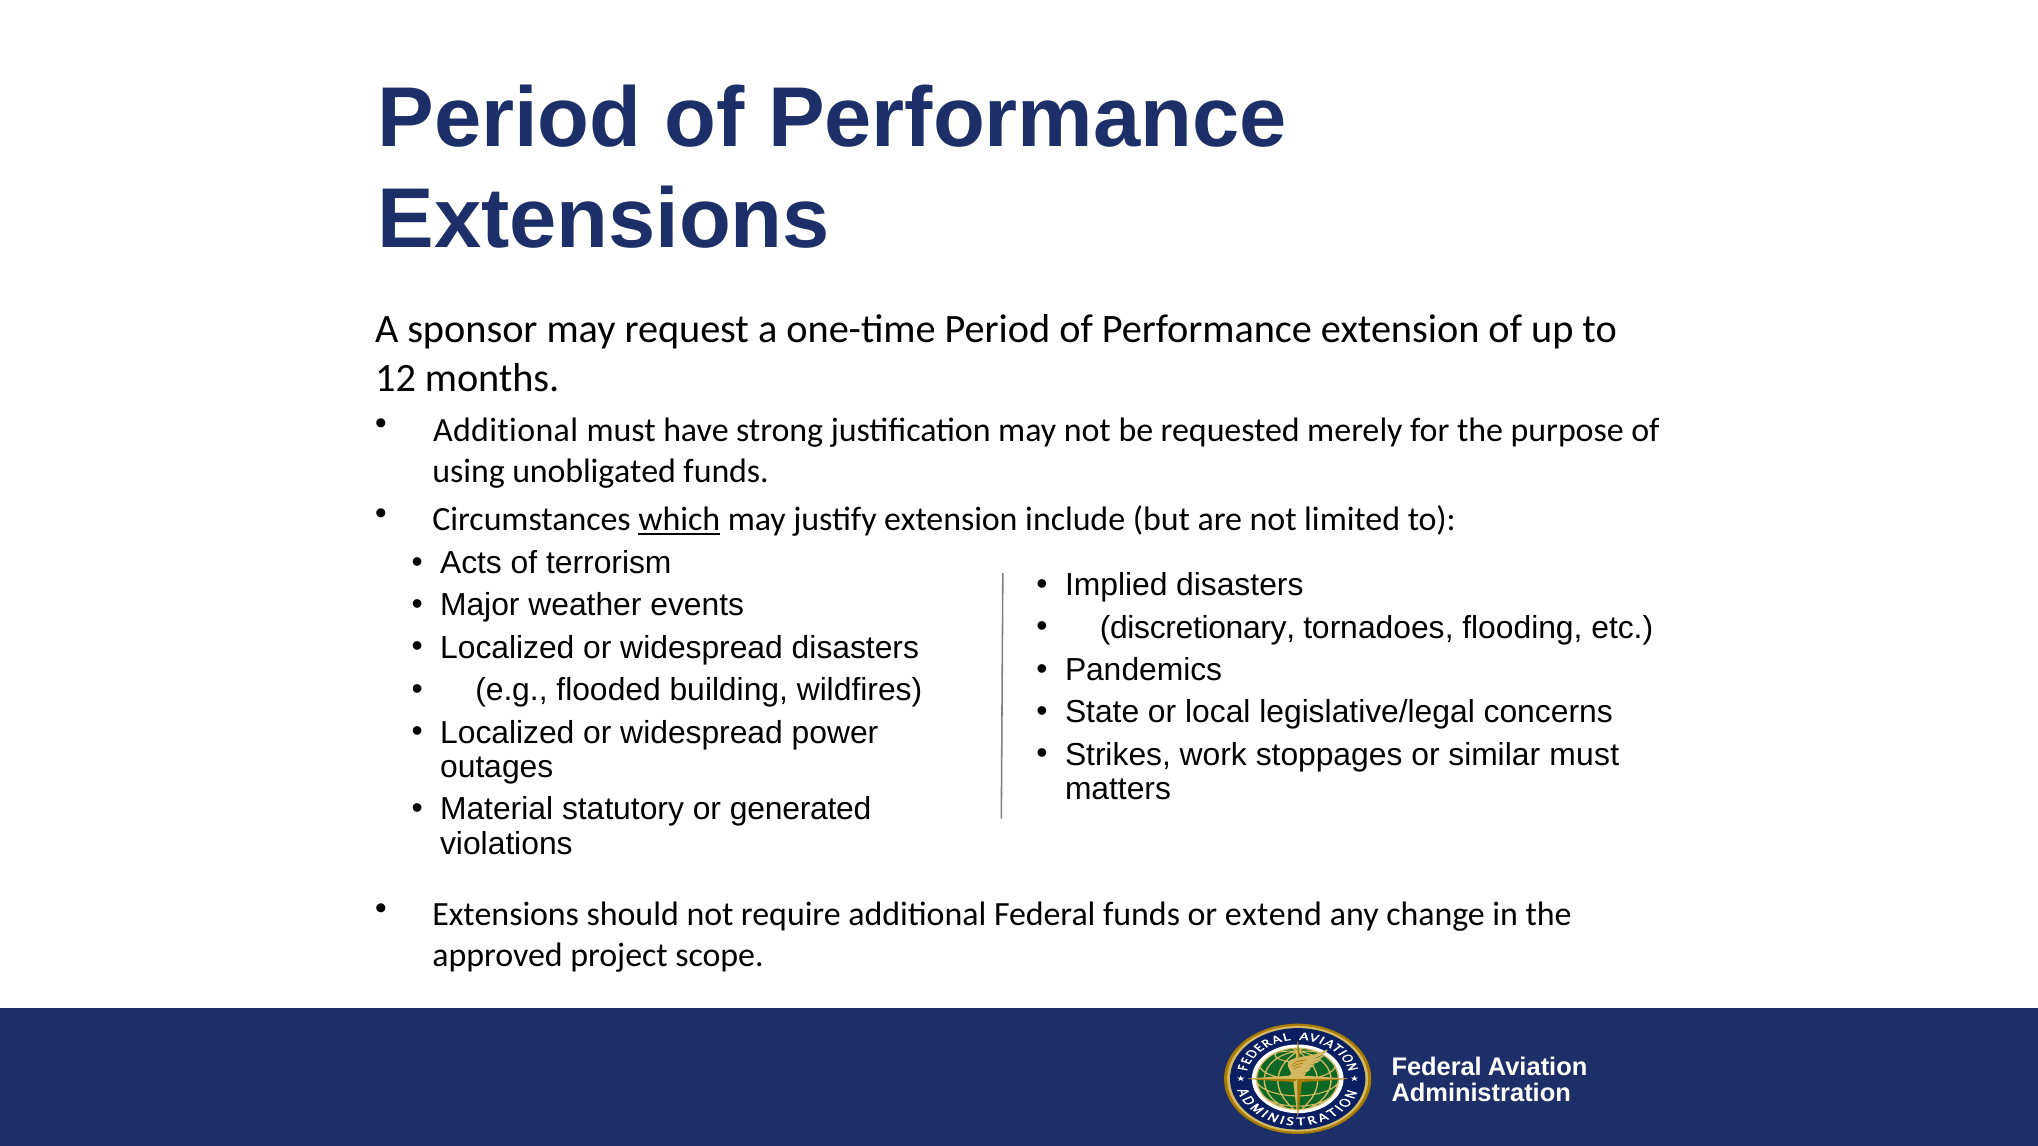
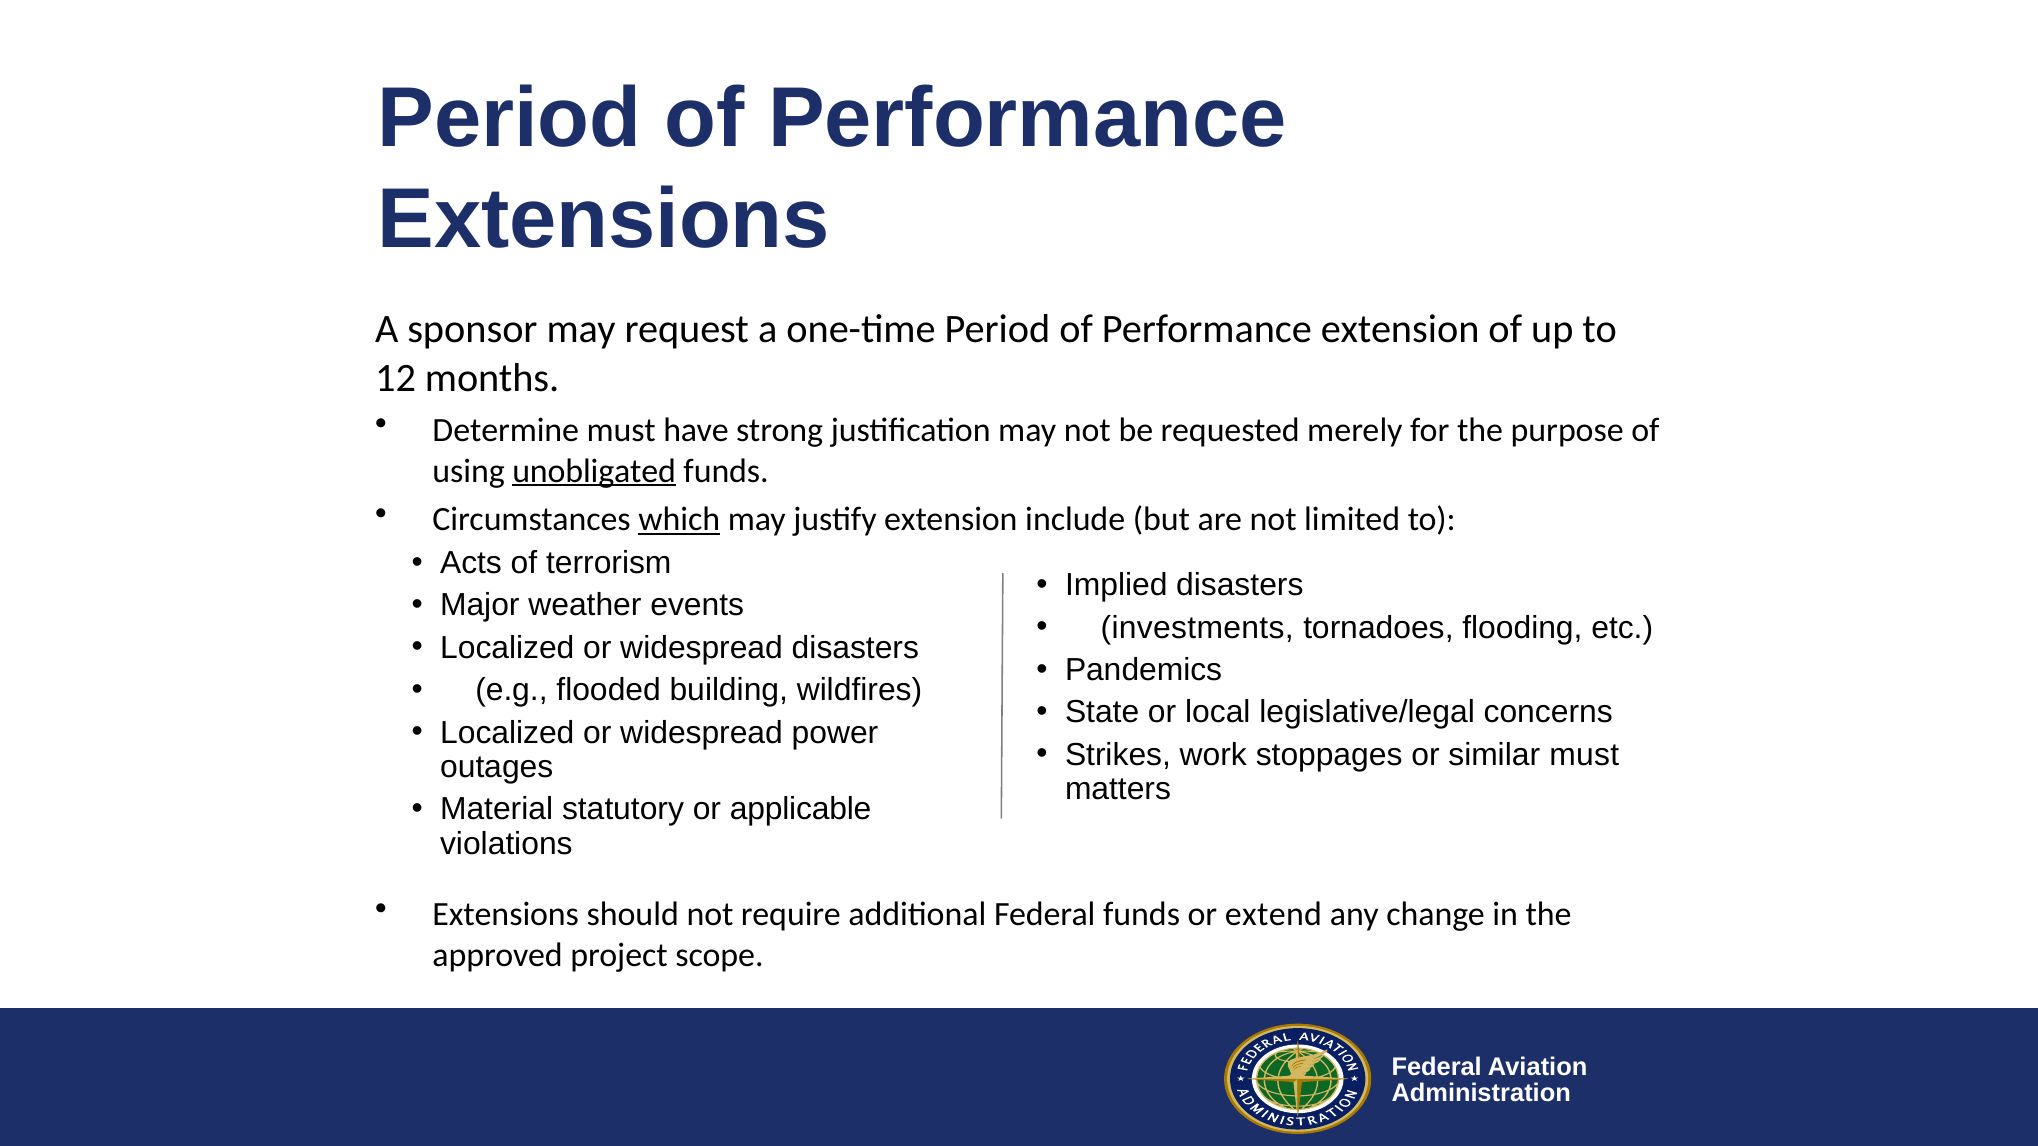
Additional: Additional -> Determine (506, 430)
unobligated underline: none -> present (594, 471)
discretionary: discretionary -> investments (1197, 628)
generated: generated -> applicable (801, 810)
